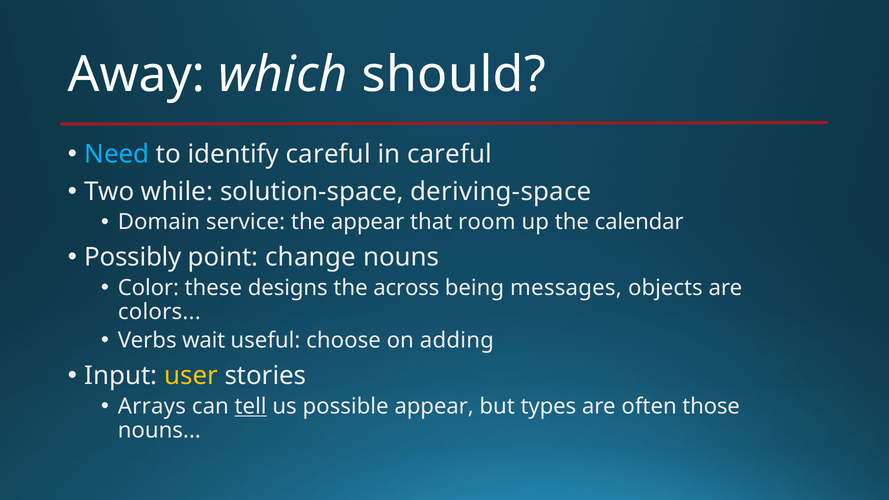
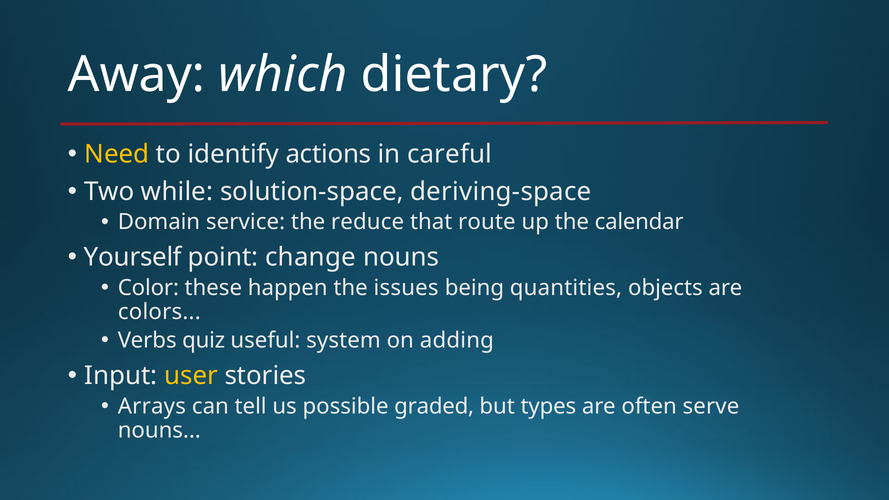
should: should -> dietary (454, 75)
Need colour: light blue -> yellow (117, 154)
identify careful: careful -> actions (329, 154)
the appear: appear -> reduce (368, 222)
room: room -> route (487, 222)
Possibly: Possibly -> Yourself (133, 257)
designs: designs -> happen (288, 288)
across: across -> issues (406, 288)
messages: messages -> quantities (566, 288)
wait: wait -> quiz (204, 341)
choose: choose -> system (343, 341)
tell underline: present -> none (251, 406)
possible appear: appear -> graded (434, 406)
those: those -> serve (711, 406)
